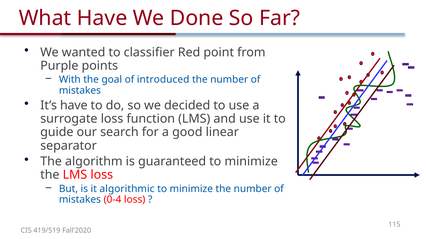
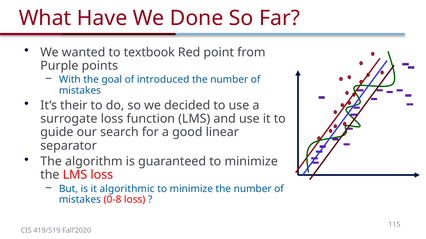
classifier: classifier -> textbook (149, 53)
It’s have: have -> their (74, 106)
0-4: 0-4 -> 0-8 (112, 200)
